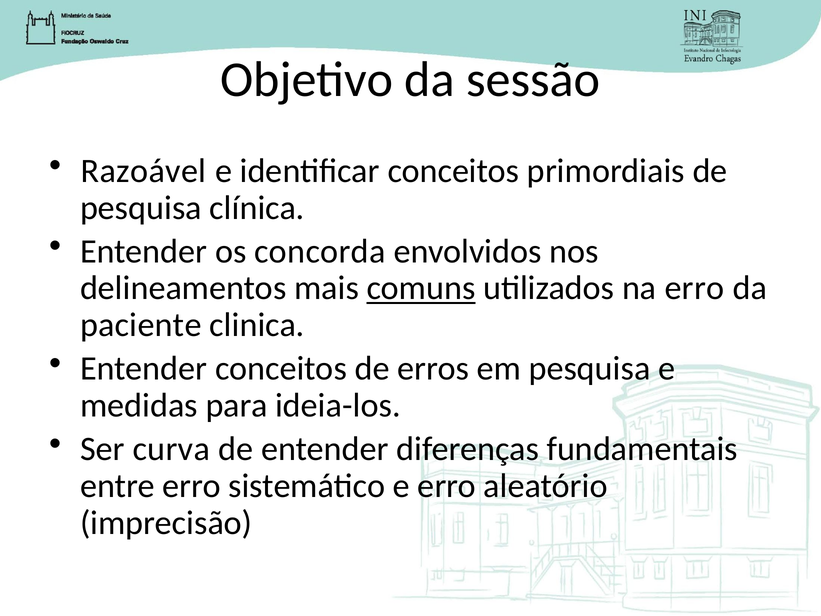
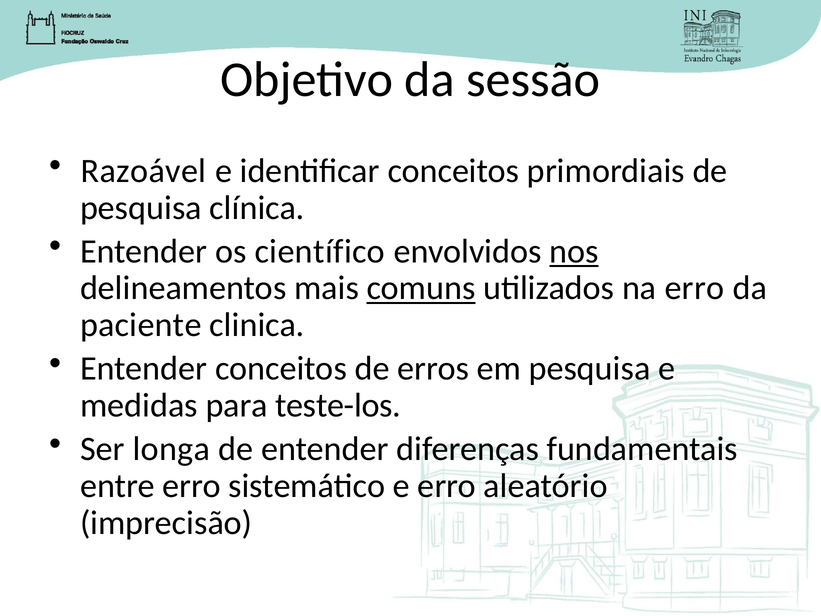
concorda: concorda -> científico (320, 251)
nos underline: none -> present (574, 251)
ideia-los: ideia-los -> teste-los (338, 405)
curva: curva -> longa (171, 449)
